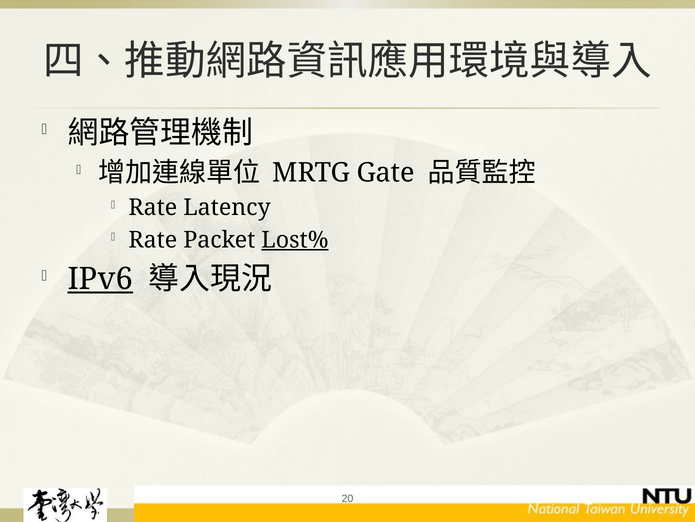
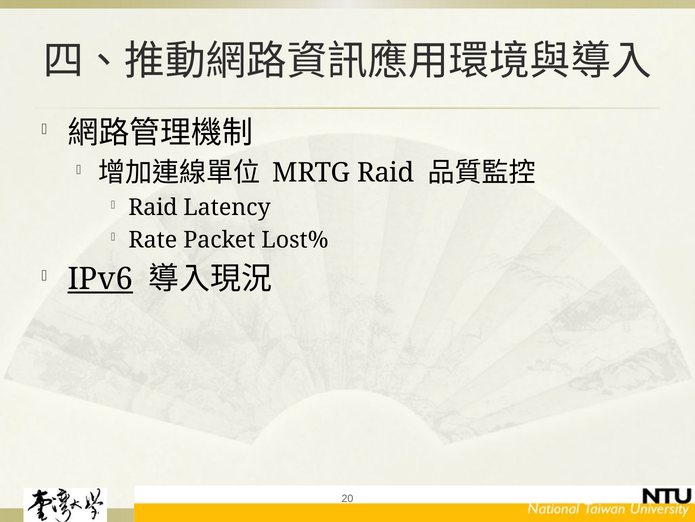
MRTG Gate: Gate -> Raid (386, 173)
Rate: Rate -> Raid (153, 207)
Lost% underline: present -> none (295, 240)
